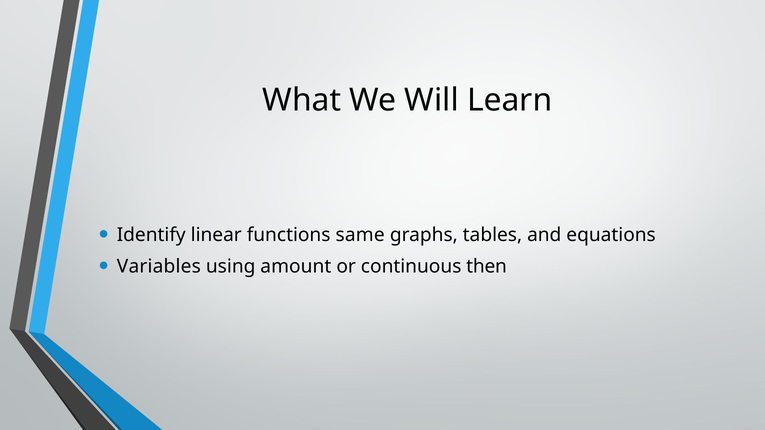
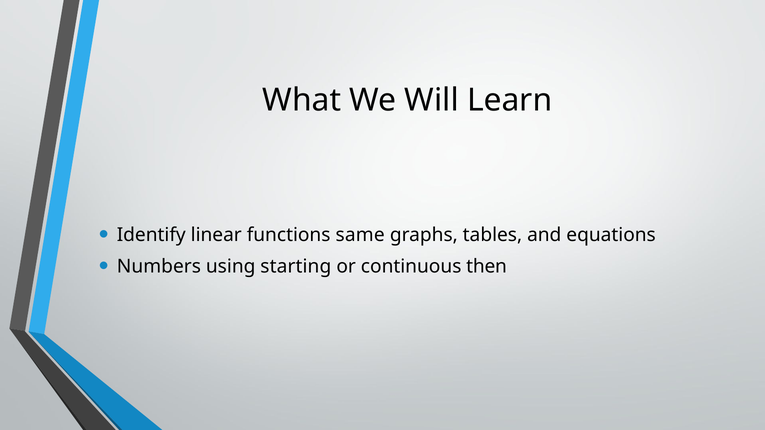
Variables: Variables -> Numbers (159, 267)
amount: amount -> starting (296, 267)
